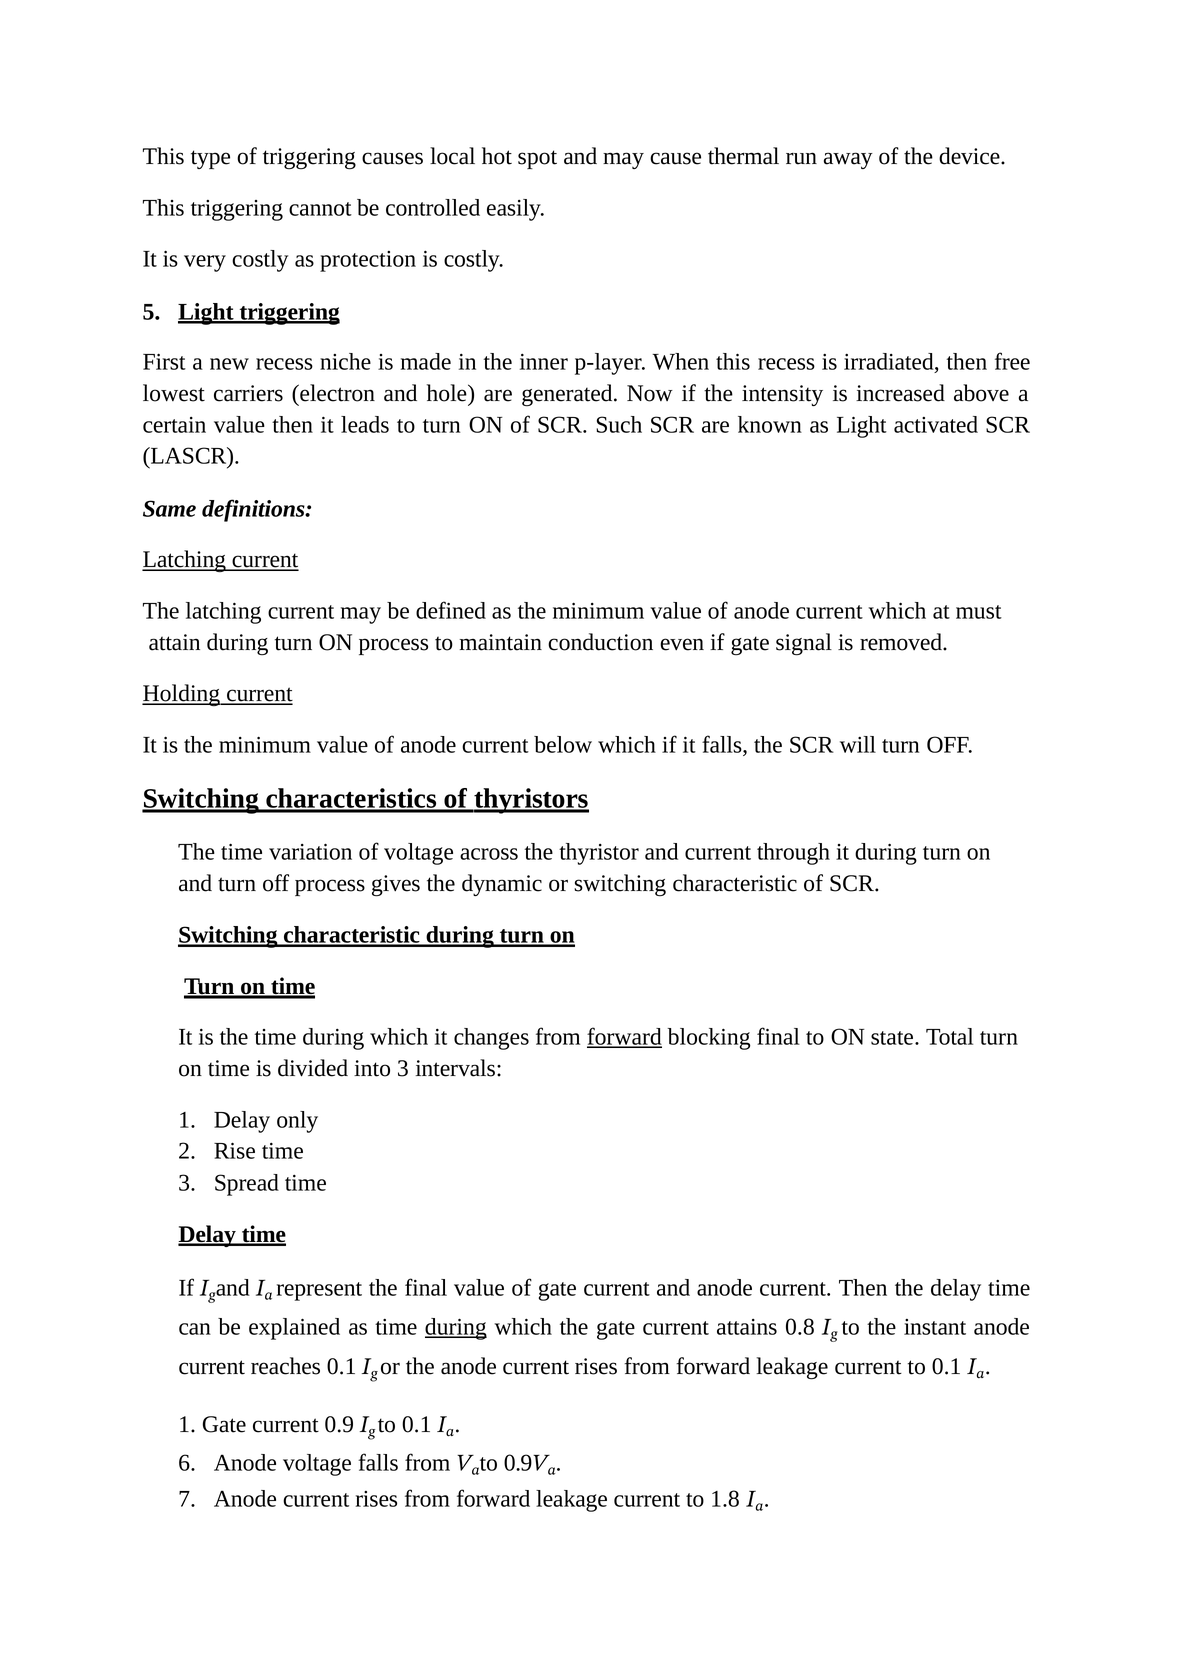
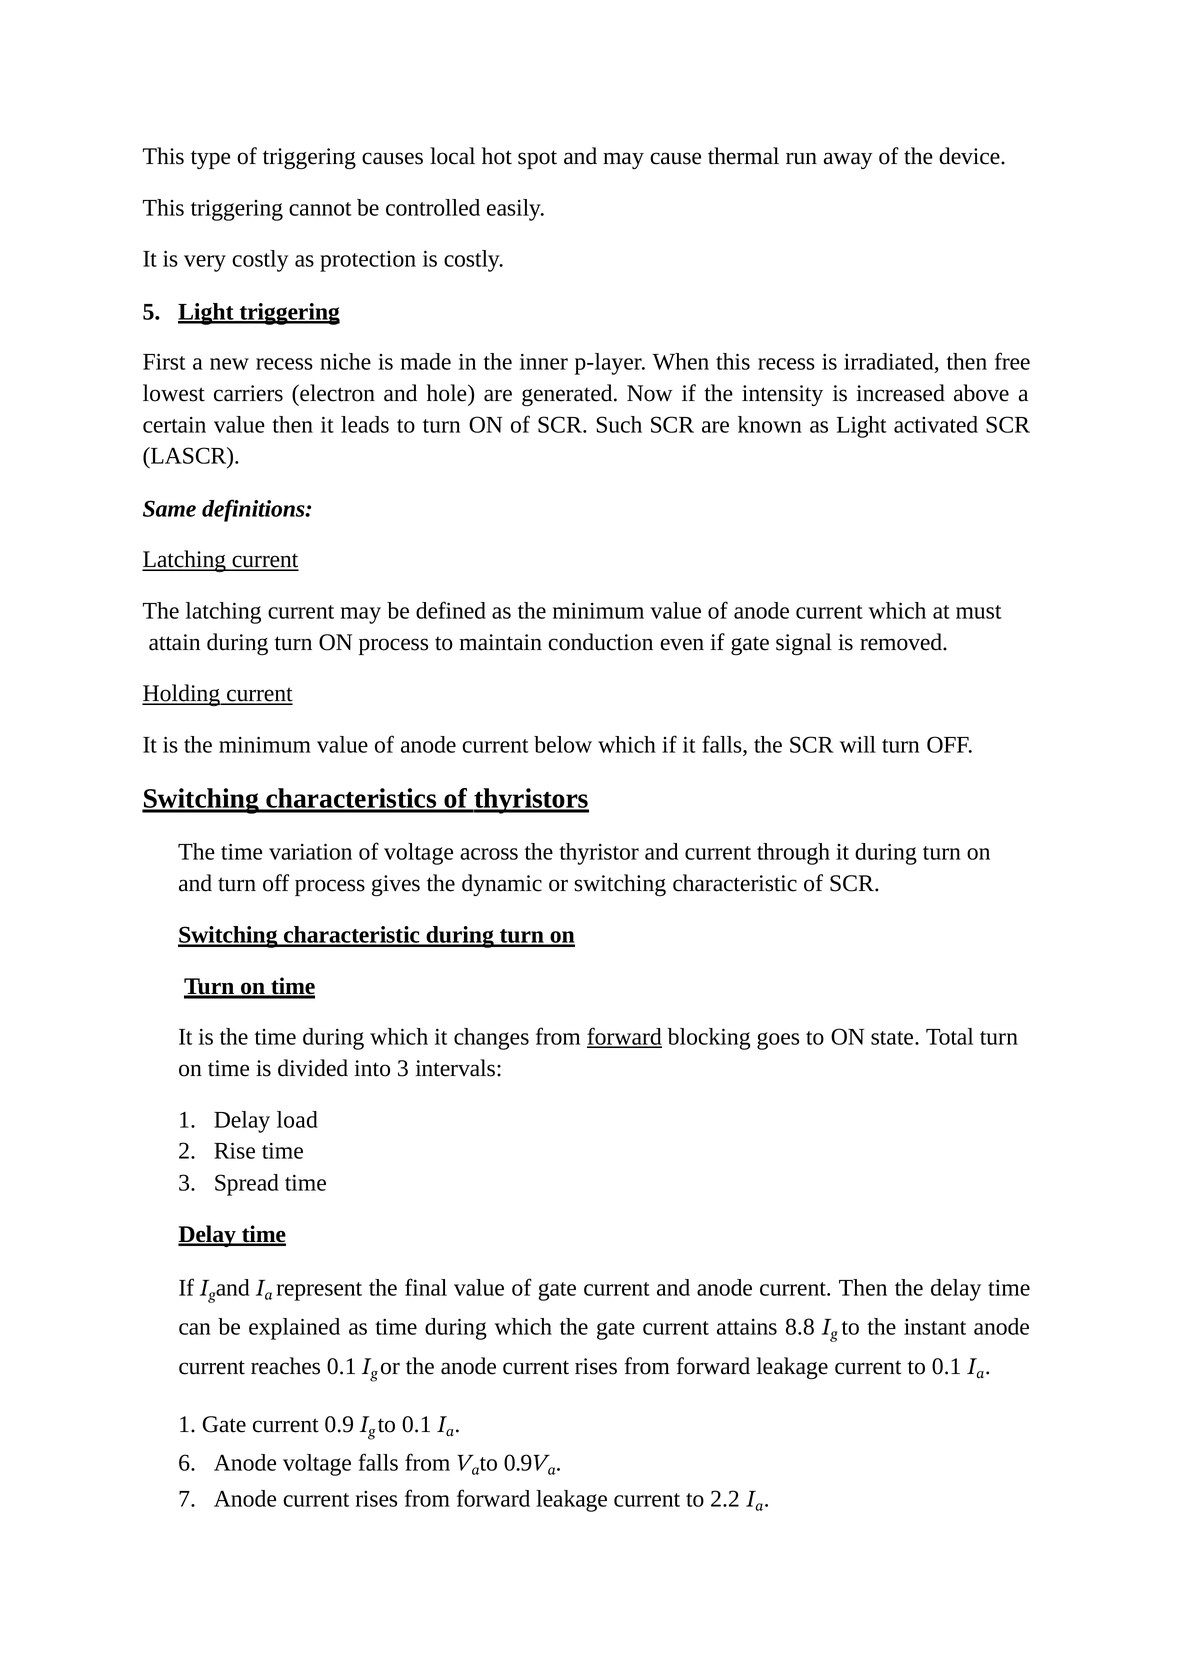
blocking final: final -> goes (778, 1036)
only: only -> load (297, 1119)
during underline: present -> none (456, 1326)
0.8: 0.8 -> 8.8 (800, 1326)
1.8: 1.8 -> 2.2 (725, 1498)
